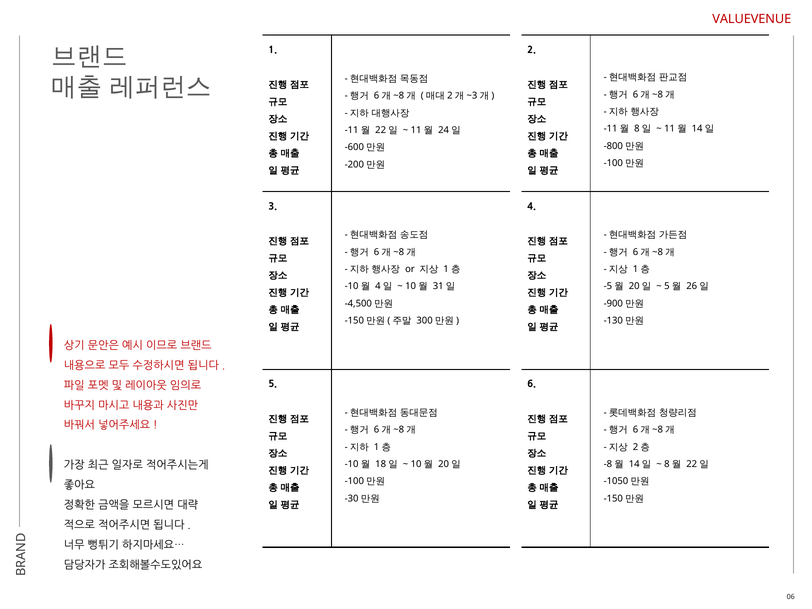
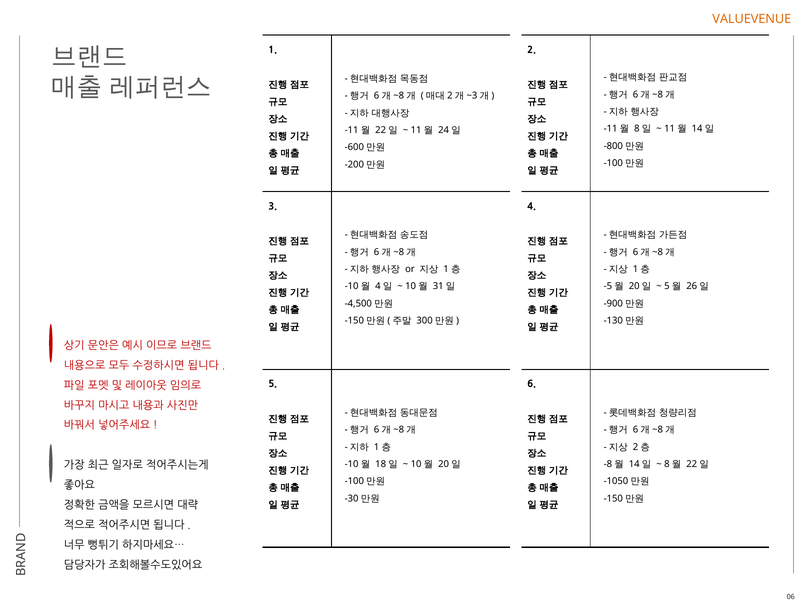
VALUEVENUE colour: red -> orange (752, 19)
